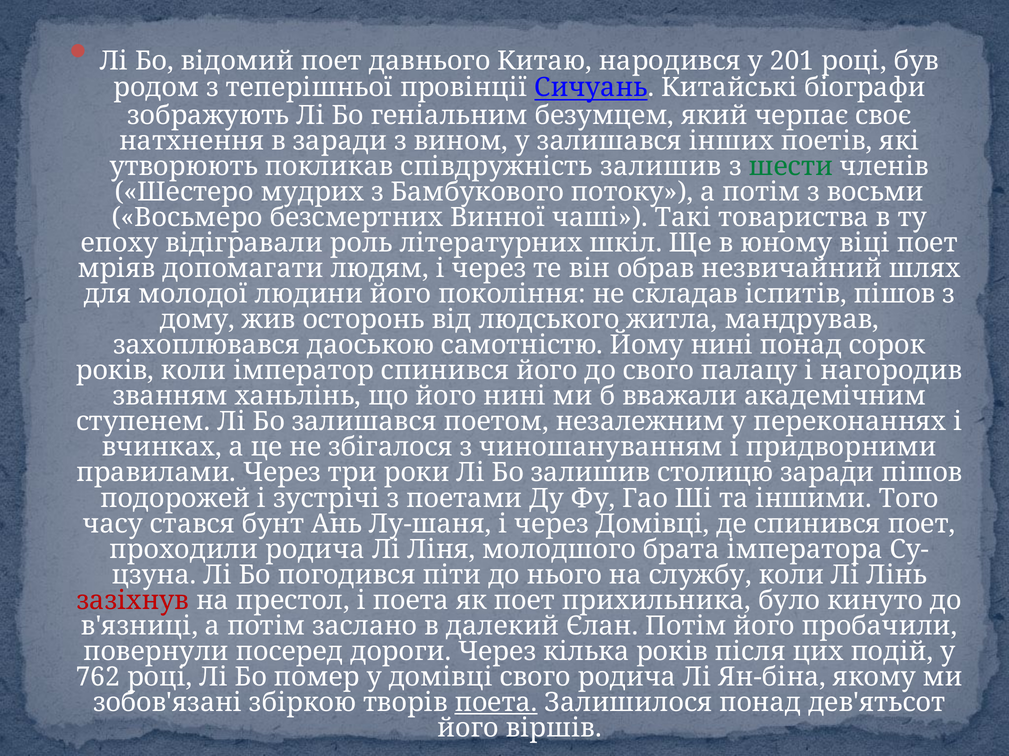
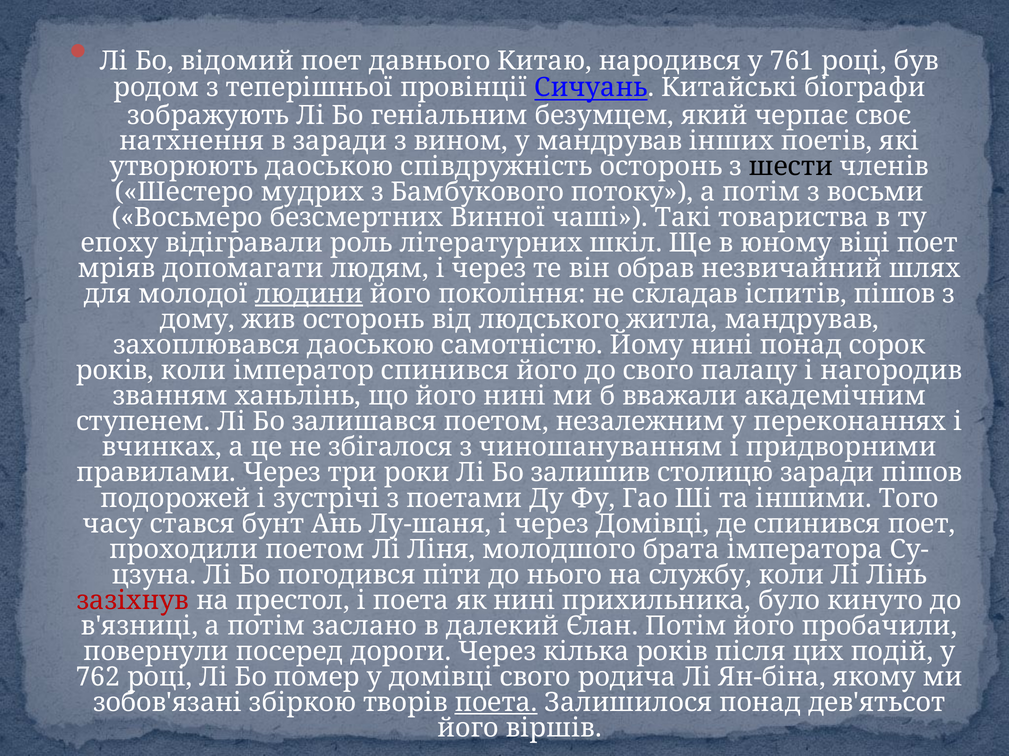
201: 201 -> 761 (792, 61)
у залишався: залишався -> мандрував (610, 141)
утворюють покликав: покликав -> даоською (329, 167)
співдружність залишив: залишив -> осторонь (661, 167)
шести colour: green -> black (791, 167)
людини underline: none -> present (309, 294)
проходили родича: родича -> поетом (315, 550)
як поет: поет -> нині (524, 601)
